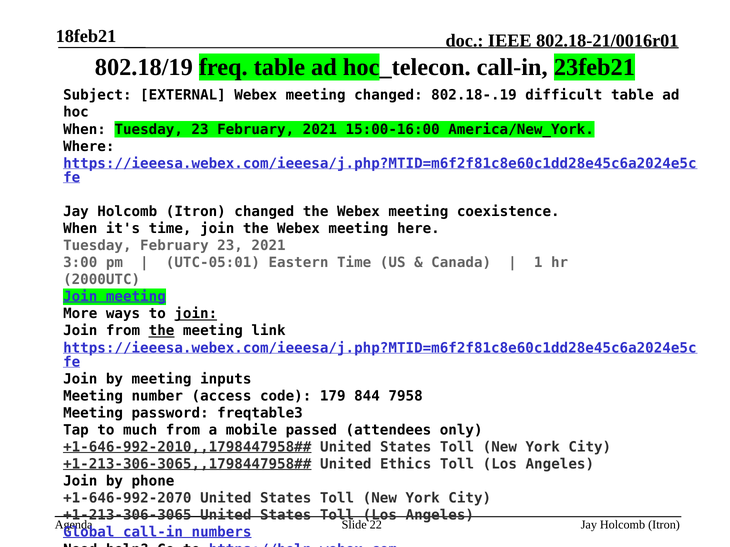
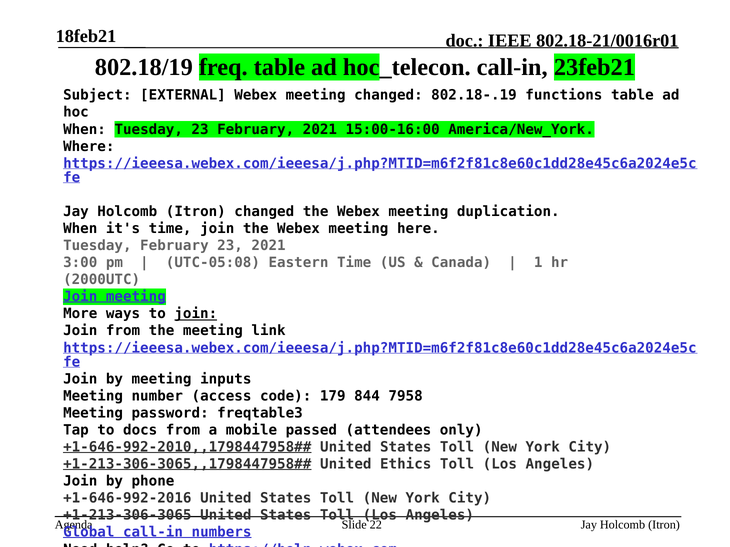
difficult: difficult -> functions (564, 95)
coexistence: coexistence -> duplication (508, 212)
UTC-05:01: UTC-05:01 -> UTC-05:08 (213, 263)
the underline: present -> none (162, 331)
much: much -> docs (140, 431)
+1-646-992-2070: +1-646-992-2070 -> +1-646-992-2016 (127, 499)
